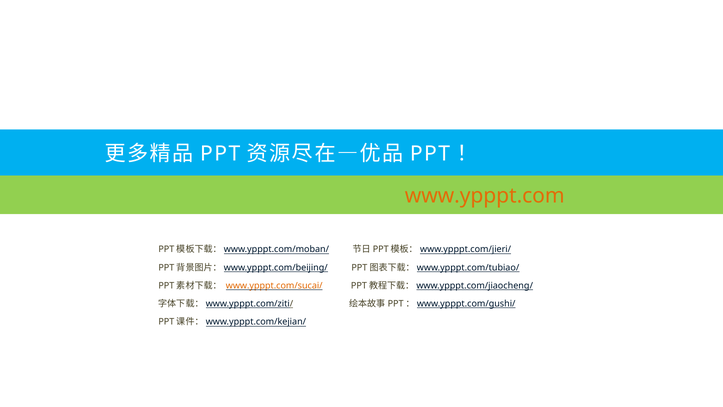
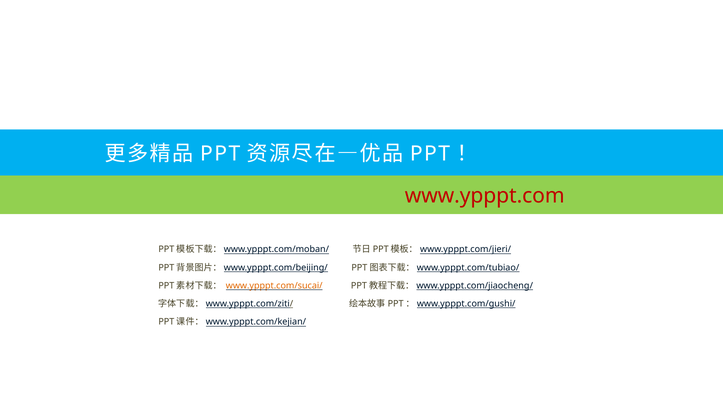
www.ypppt.com colour: orange -> red (485, 196)
